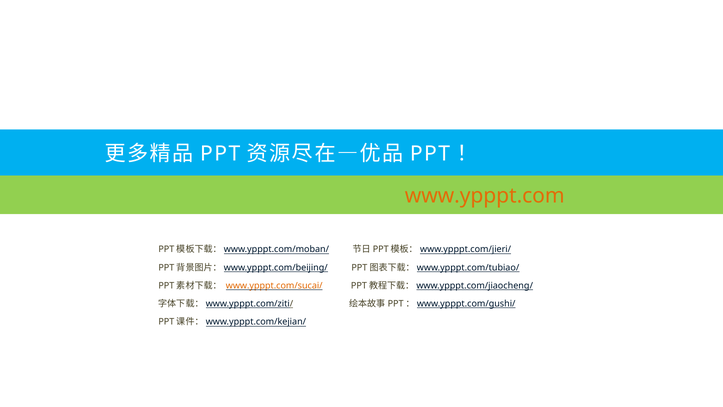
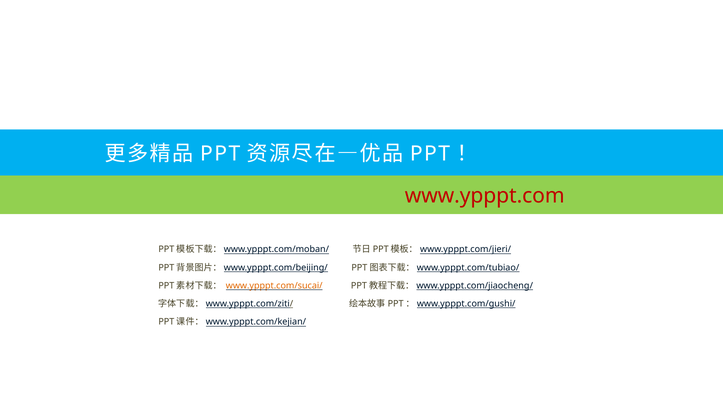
www.ypppt.com colour: orange -> red (485, 196)
